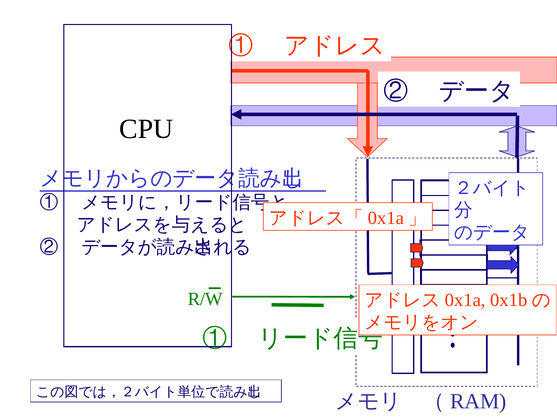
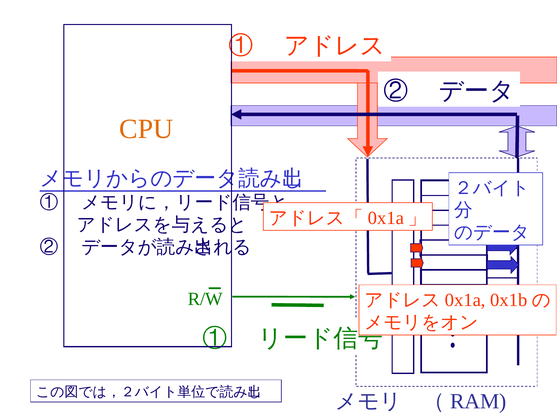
CPU colour: black -> orange (146, 129)
